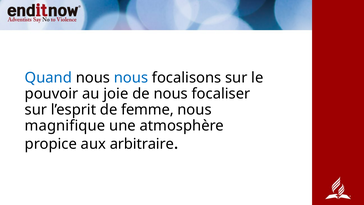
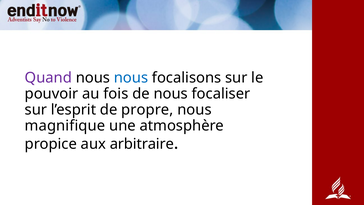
Quand colour: blue -> purple (48, 78)
joie: joie -> fois (116, 94)
femme: femme -> propre (147, 110)
